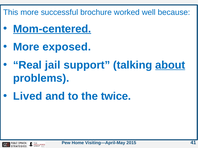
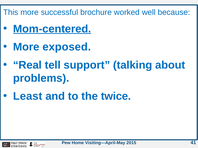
jail: jail -> tell (53, 65)
about underline: present -> none (170, 65)
Lived: Lived -> Least (28, 97)
